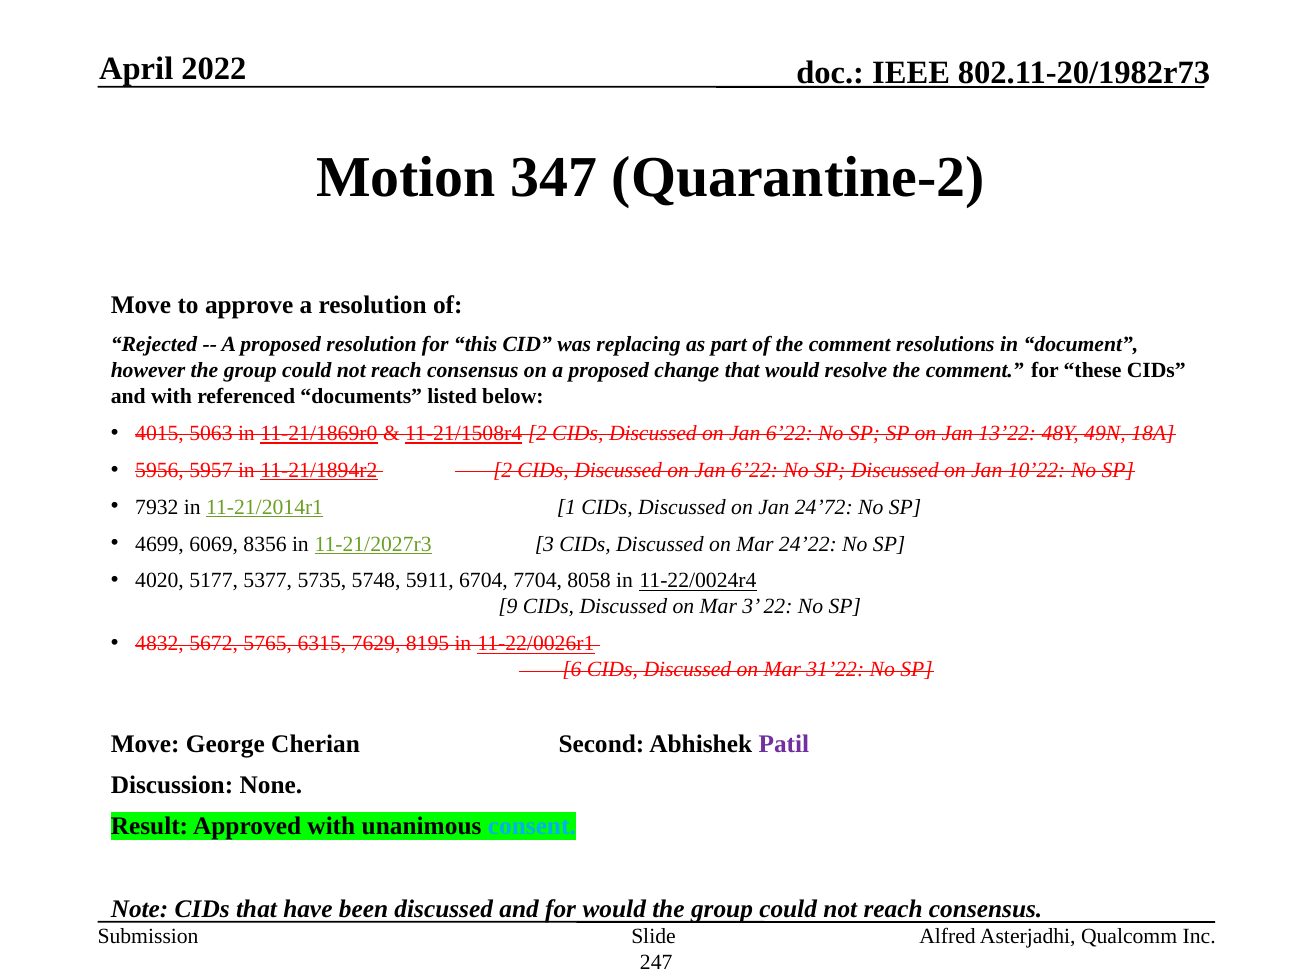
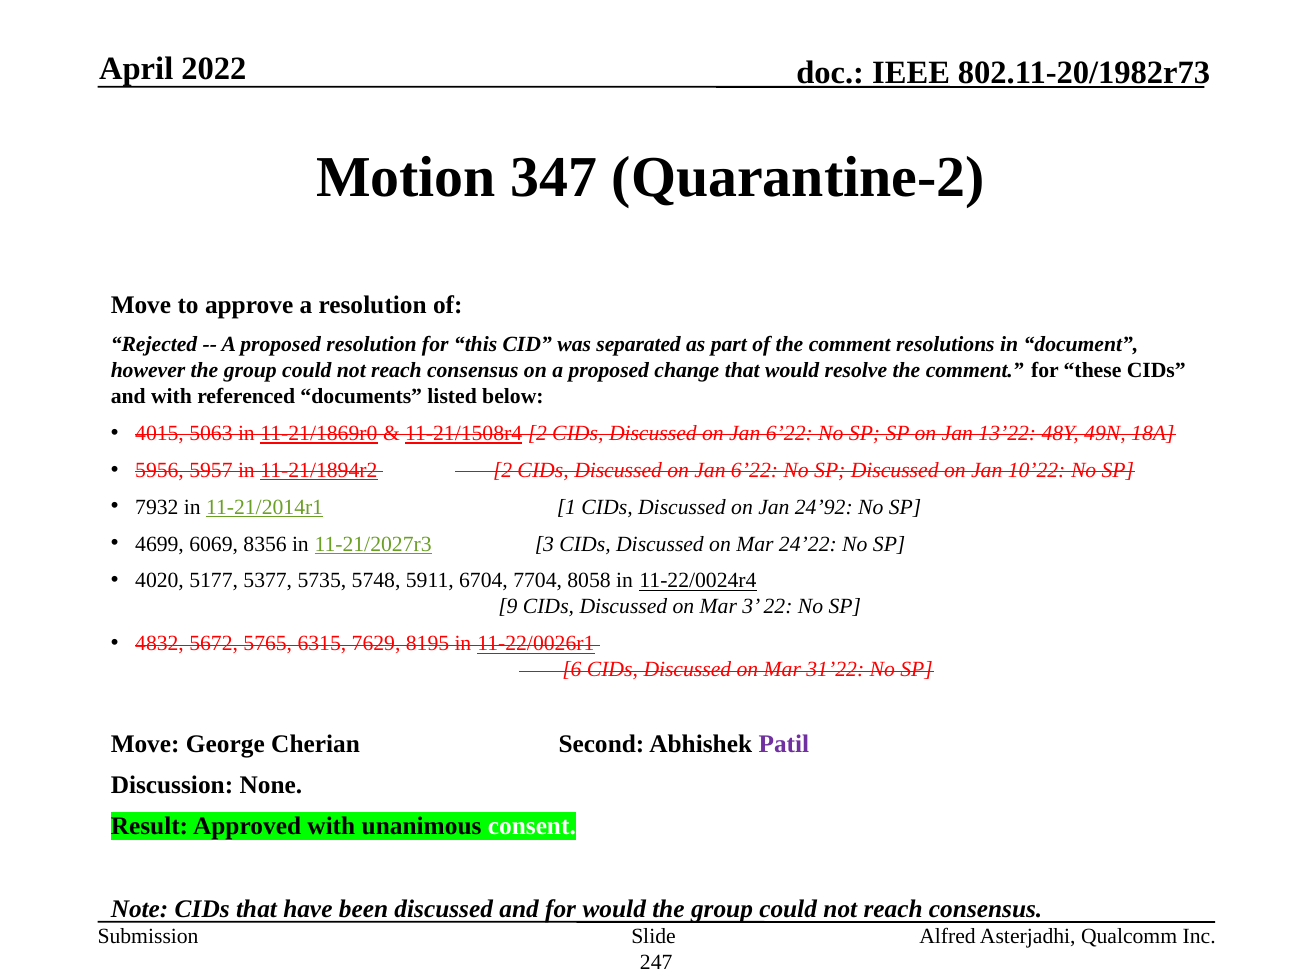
replacing: replacing -> separated (639, 344)
24’72: 24’72 -> 24’92 (824, 507)
consent colour: light blue -> white (532, 827)
